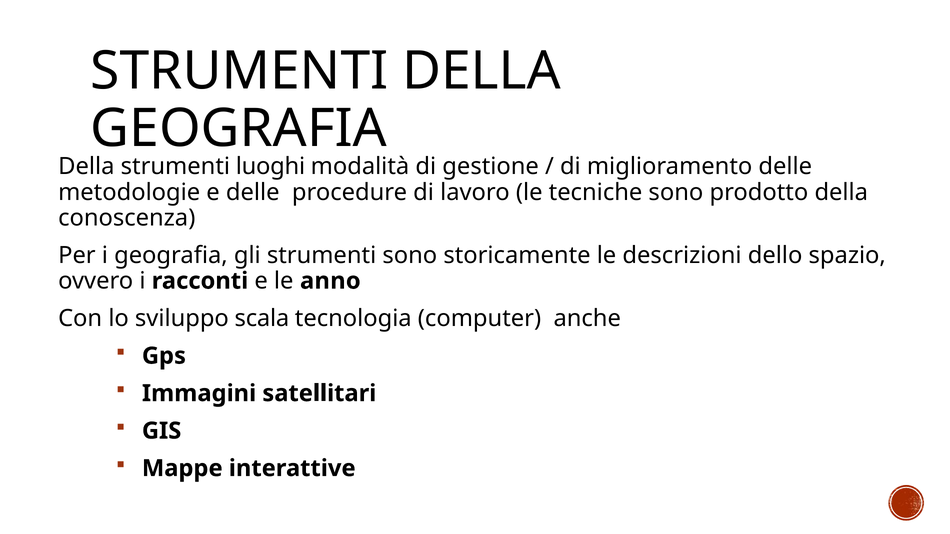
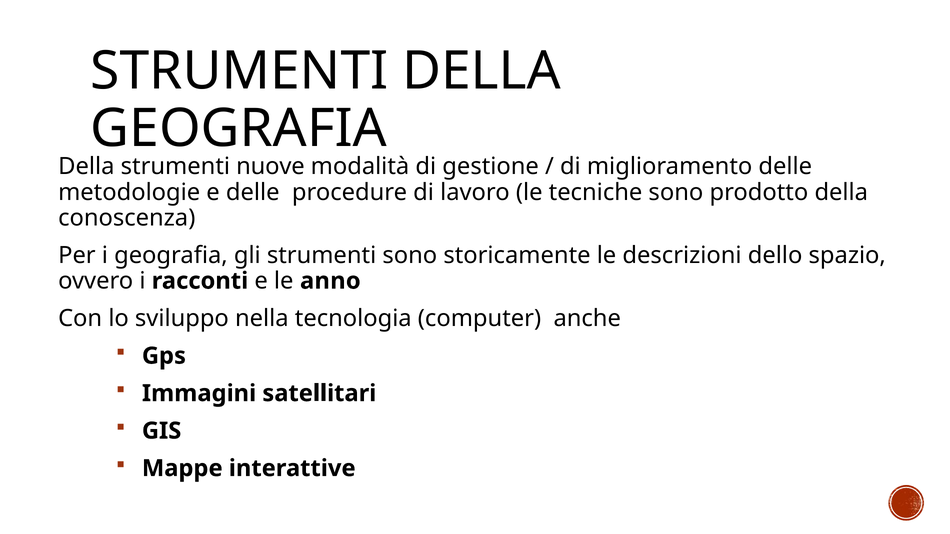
luoghi: luoghi -> nuove (270, 167)
scala: scala -> nella (262, 319)
